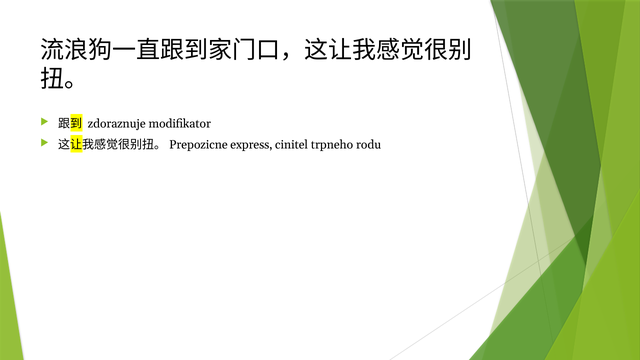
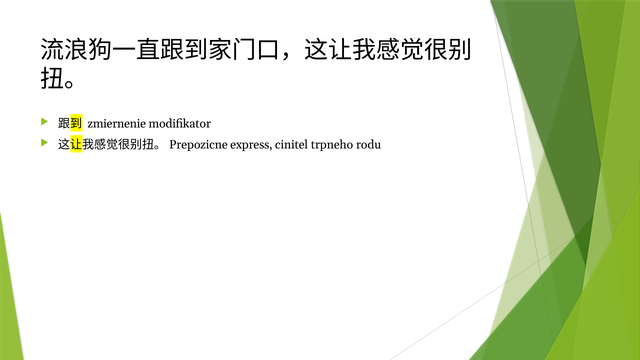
zdoraznuje: zdoraznuje -> zmiernenie (117, 124)
